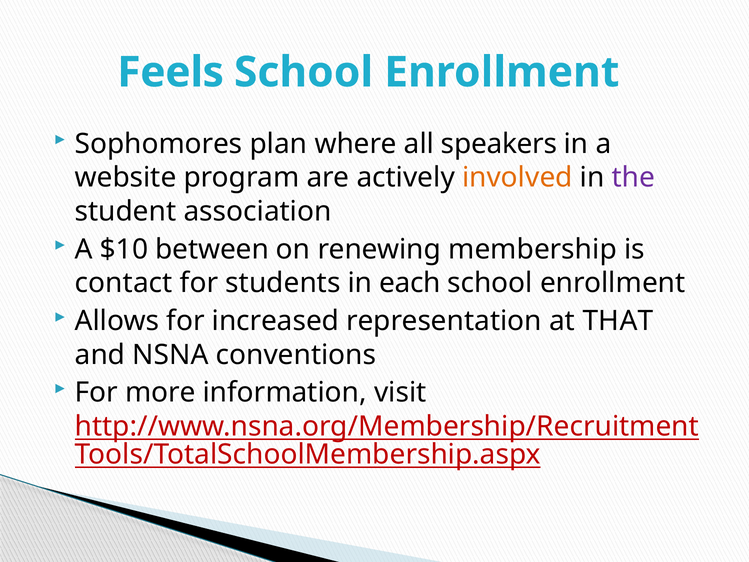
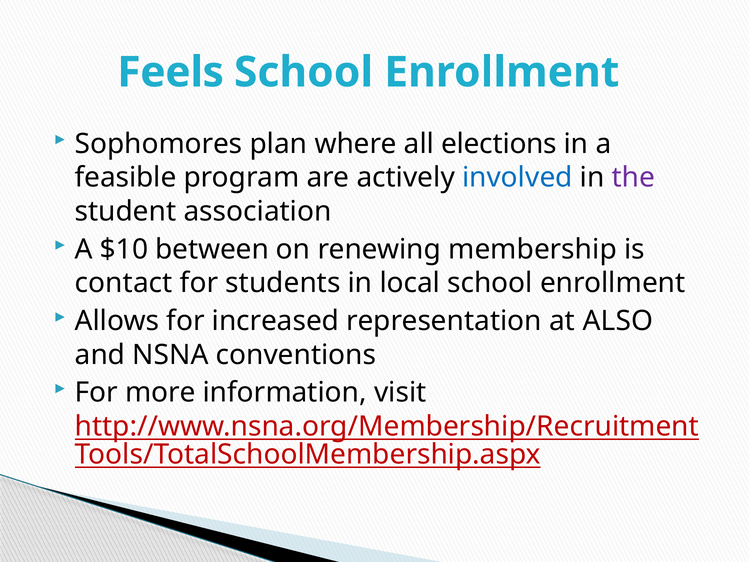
speakers: speakers -> elections (499, 144)
website: website -> feasible (126, 178)
involved colour: orange -> blue (517, 178)
each: each -> local (410, 283)
THAT: THAT -> ALSO (618, 321)
